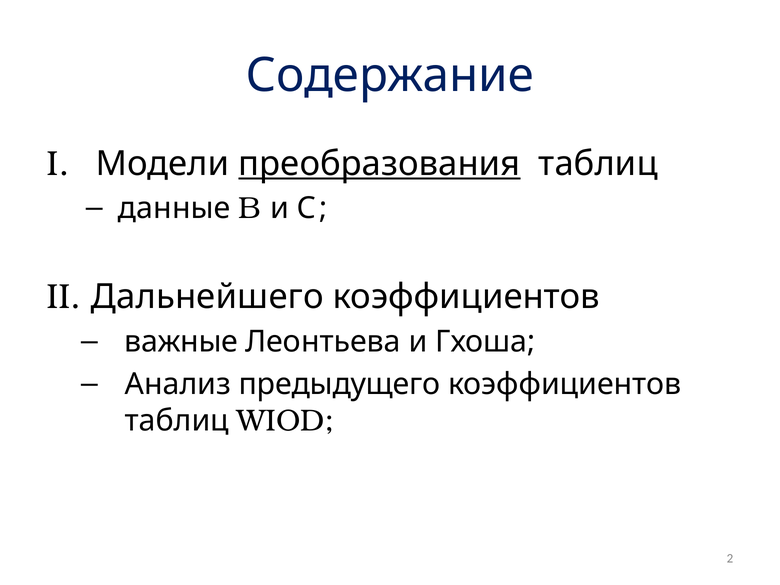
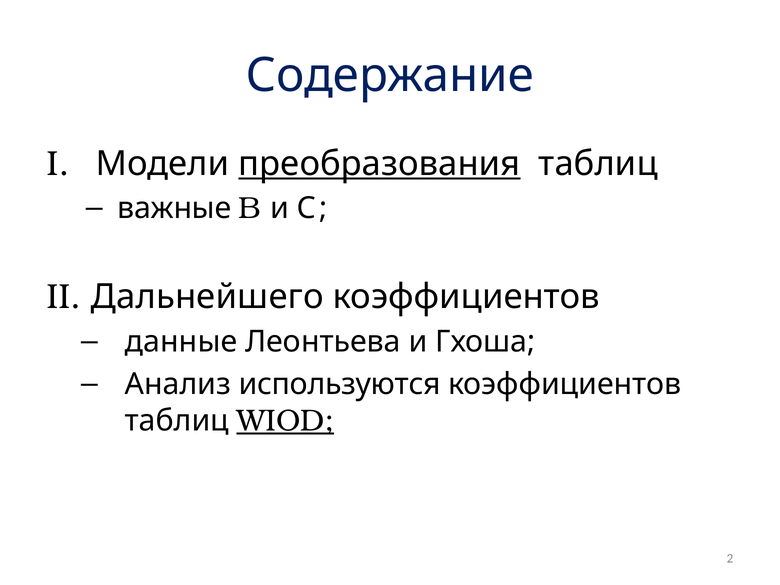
данные: данные -> важные (174, 208)
важные: важные -> данные (181, 342)
предыдущего: предыдущего -> используются (340, 384)
WIOD underline: none -> present (285, 421)
